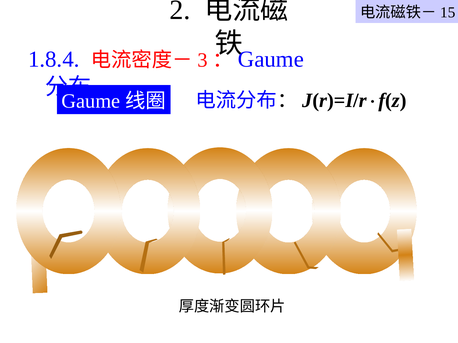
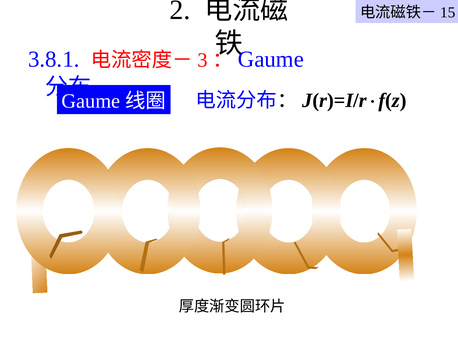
1.8.4: 1.8.4 -> 3.8.1 (54, 60)
